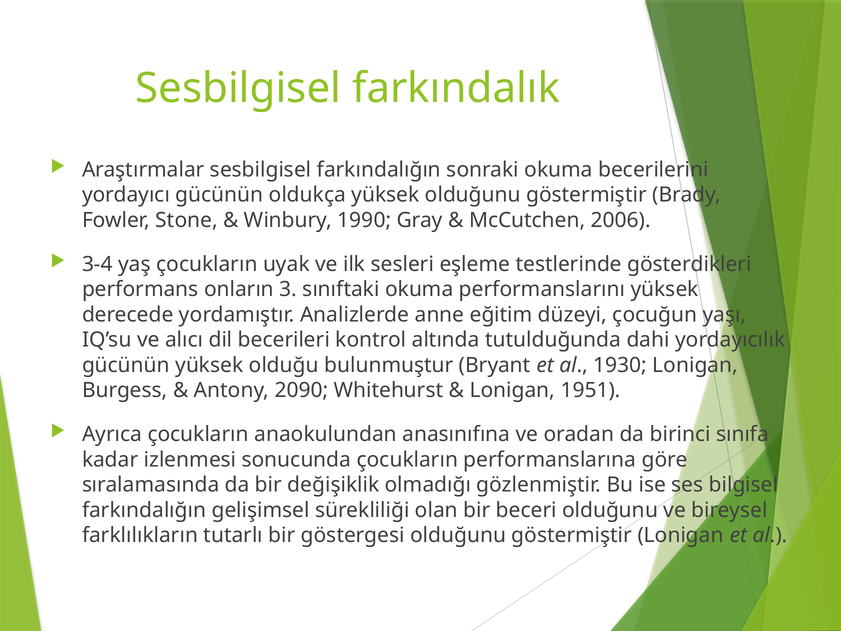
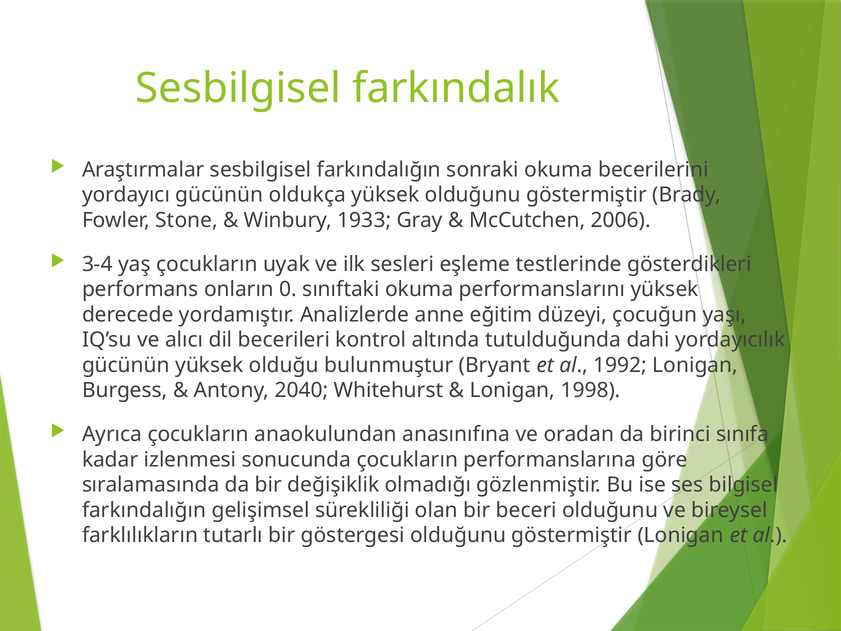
1990: 1990 -> 1933 (364, 220)
3: 3 -> 0 (288, 289)
1930: 1930 -> 1992 (620, 365)
2090: 2090 -> 2040 (301, 390)
1951: 1951 -> 1998 (591, 390)
